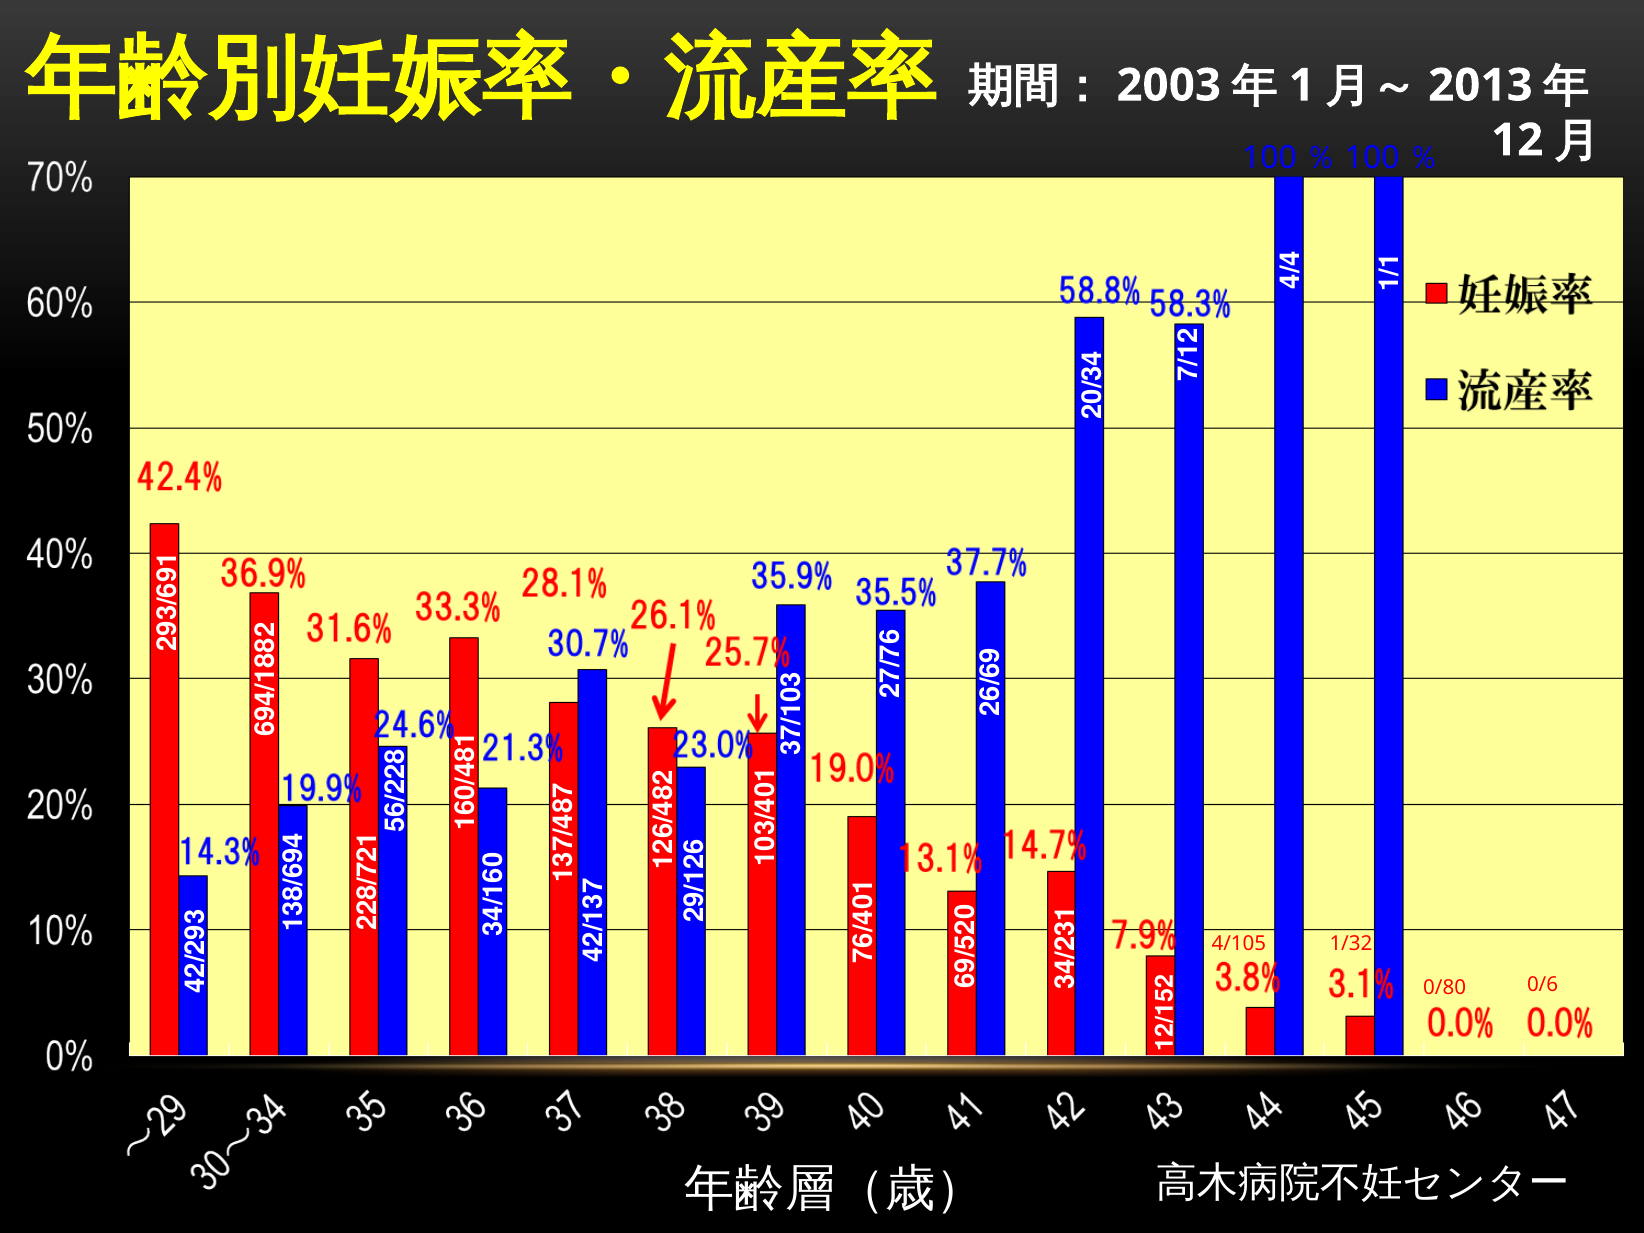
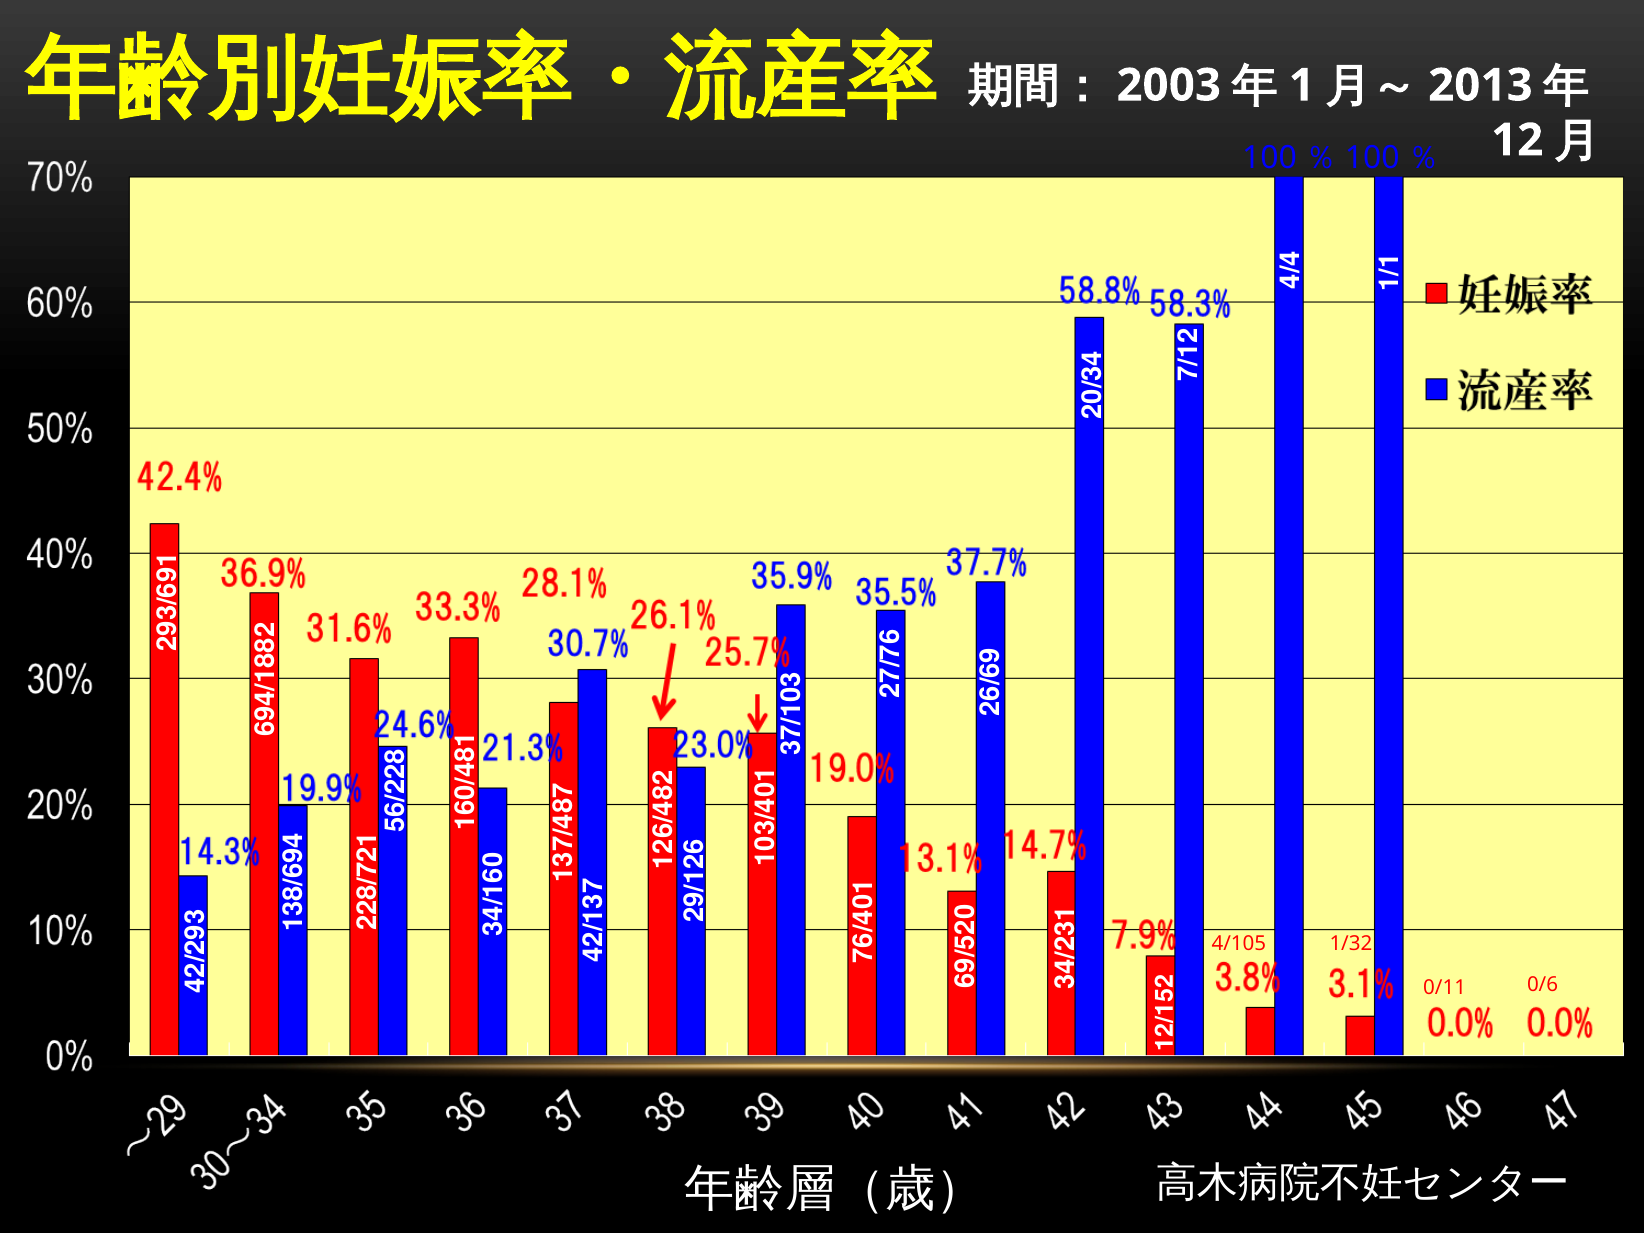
0/80: 0/80 -> 0/11 (1445, 988)
